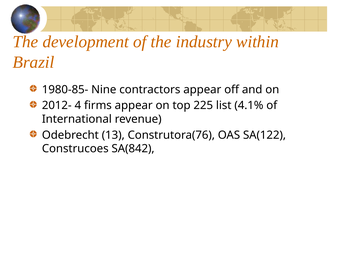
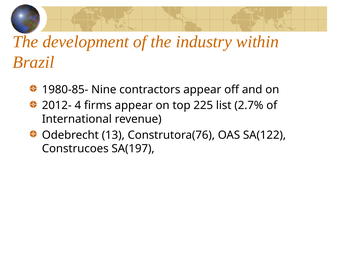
4.1%: 4.1% -> 2.7% (249, 106)
SA(842: SA(842 -> SA(197 (133, 149)
